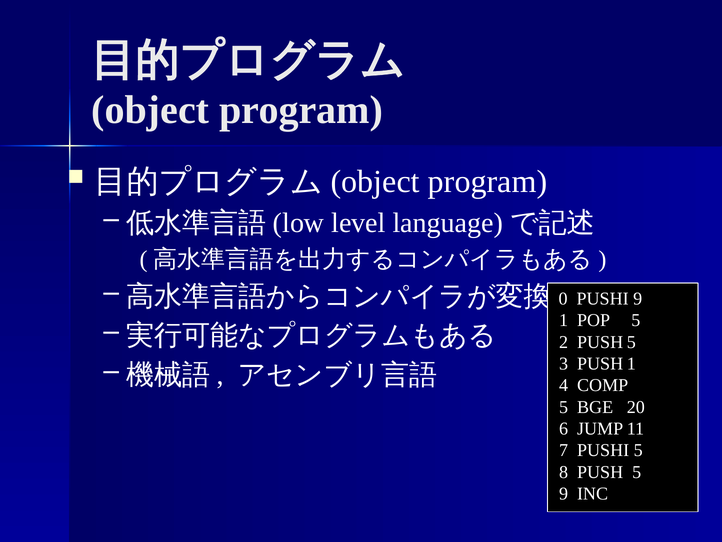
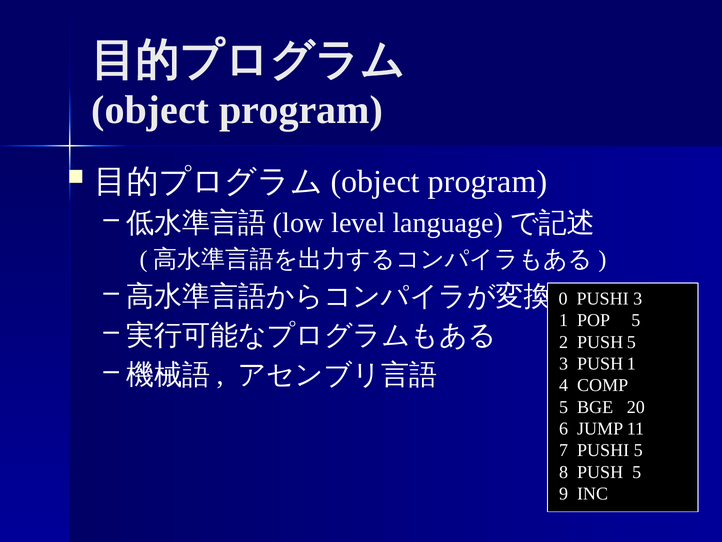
PUSHI 9: 9 -> 3 (638, 298)
